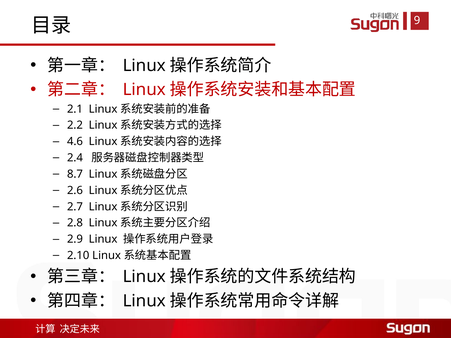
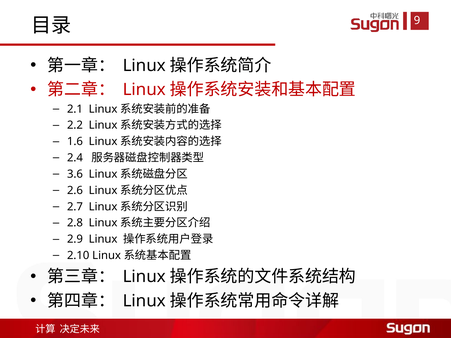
4.6: 4.6 -> 1.6 (75, 142)
8.7: 8.7 -> 3.6 (75, 174)
